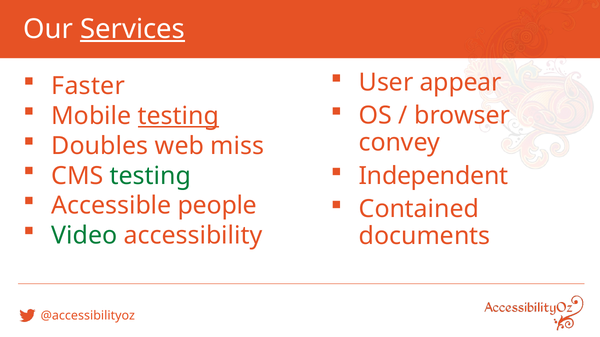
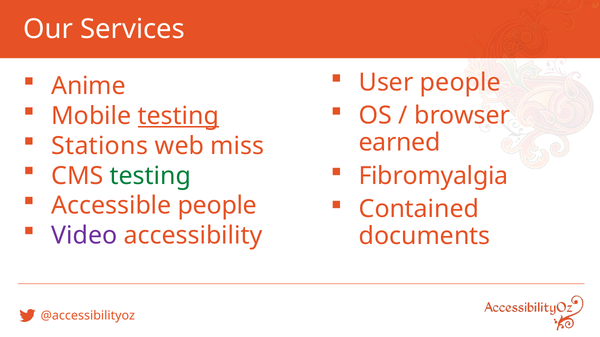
Services underline: present -> none (133, 29)
User appear: appear -> people (460, 83)
Faster: Faster -> Anime (88, 86)
Doubles: Doubles -> Stations (100, 146)
convey: convey -> earned (400, 143)
Independent: Independent -> Fibromyalgia (433, 176)
Video colour: green -> purple (84, 236)
